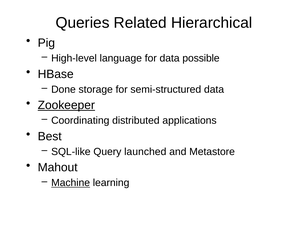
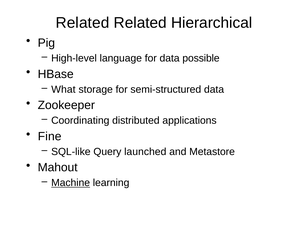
Queries: Queries -> Related (82, 23)
Done: Done -> What (63, 89)
Zookeeper underline: present -> none (66, 105)
Best: Best -> Fine (50, 136)
